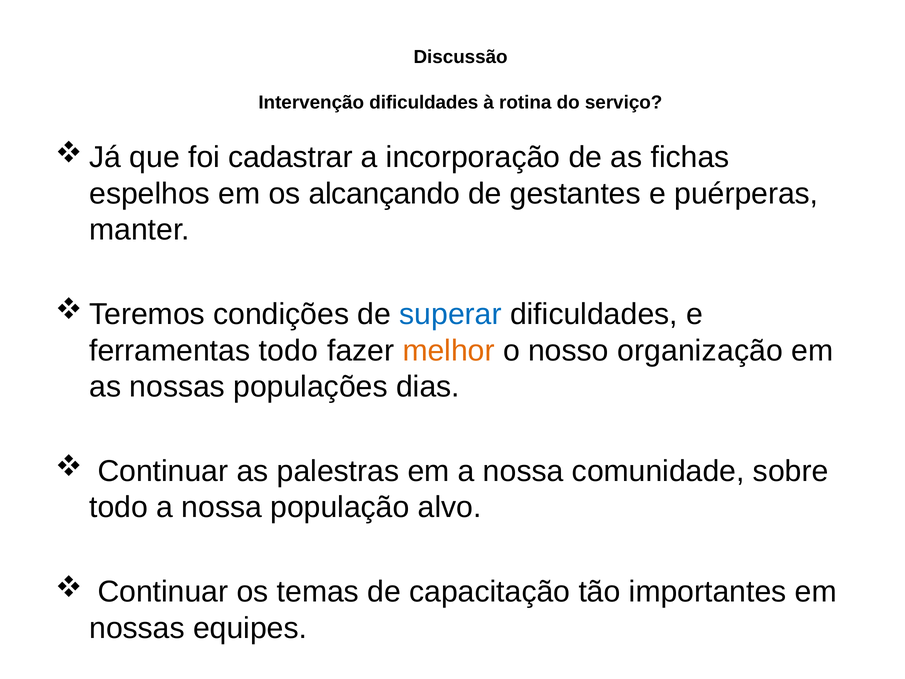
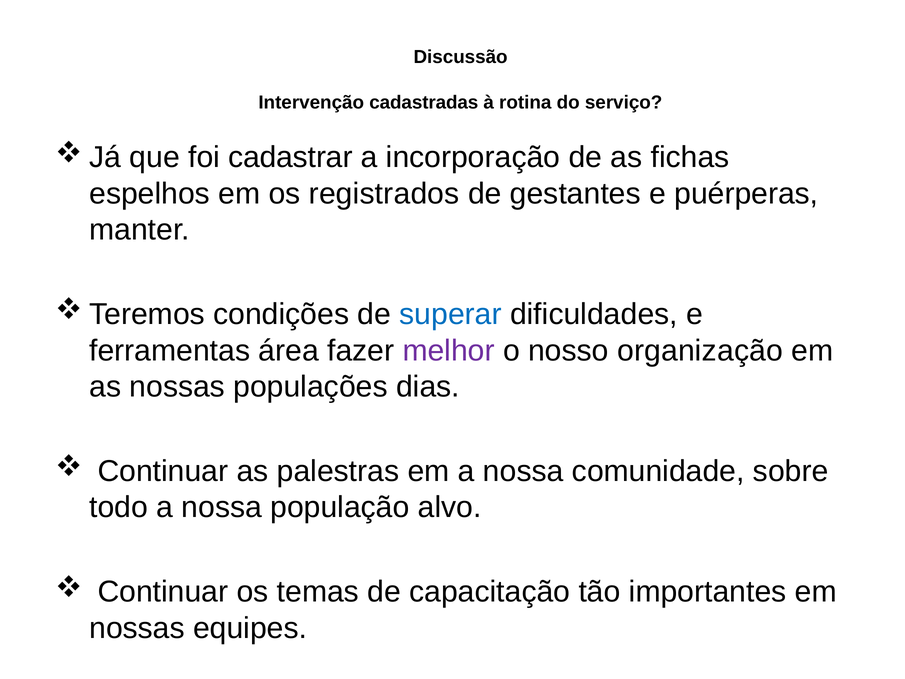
Intervenção dificuldades: dificuldades -> cadastradas (424, 102)
alcançando: alcançando -> registrados (384, 194)
ferramentas todo: todo -> área (289, 350)
melhor colour: orange -> purple (449, 350)
